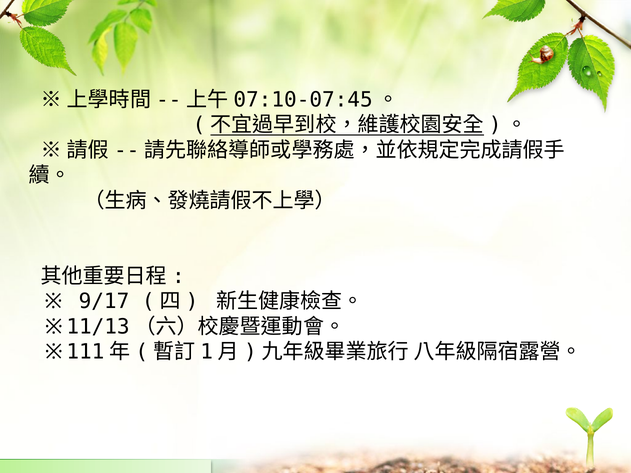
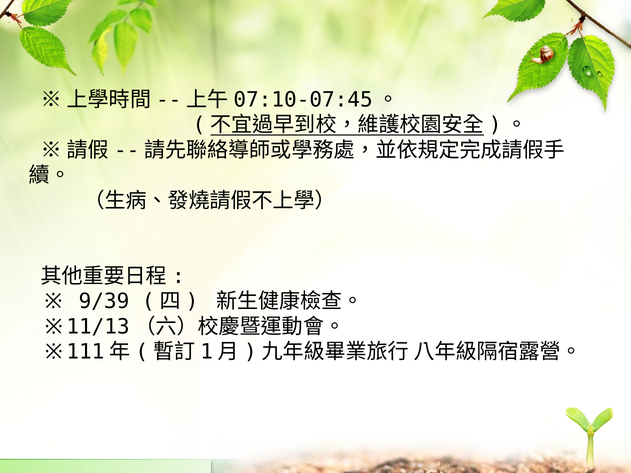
9/17: 9/17 -> 9/39 (104, 302)
